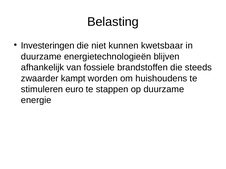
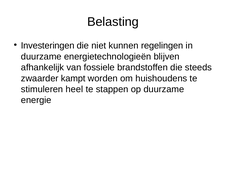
kwetsbaar: kwetsbaar -> regelingen (162, 46)
euro: euro -> heel (74, 90)
